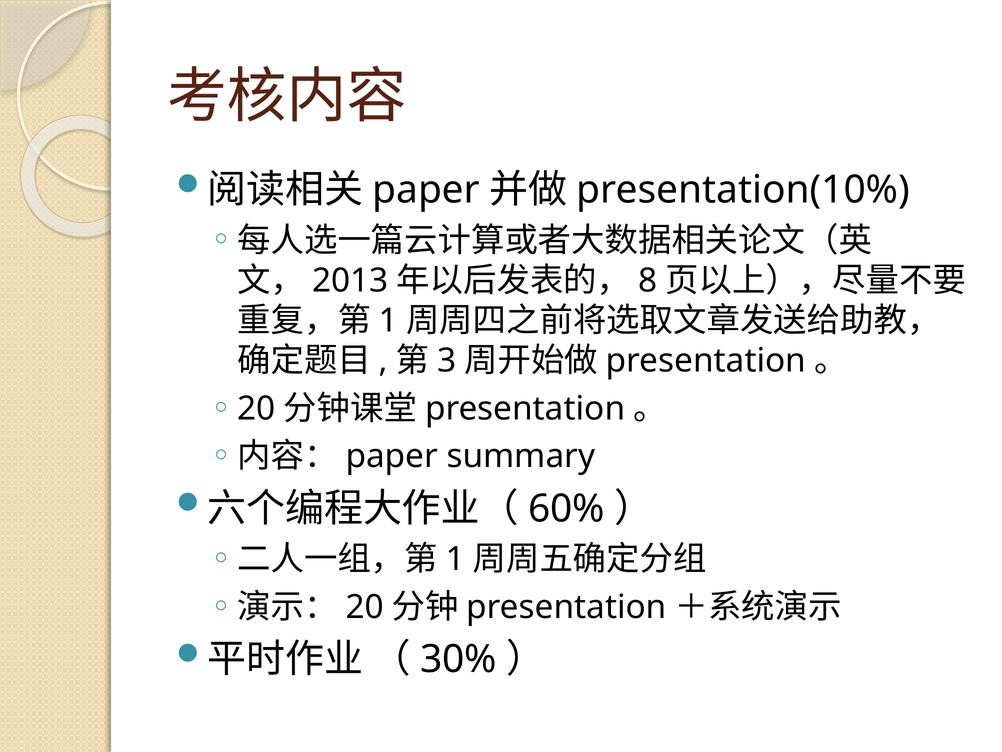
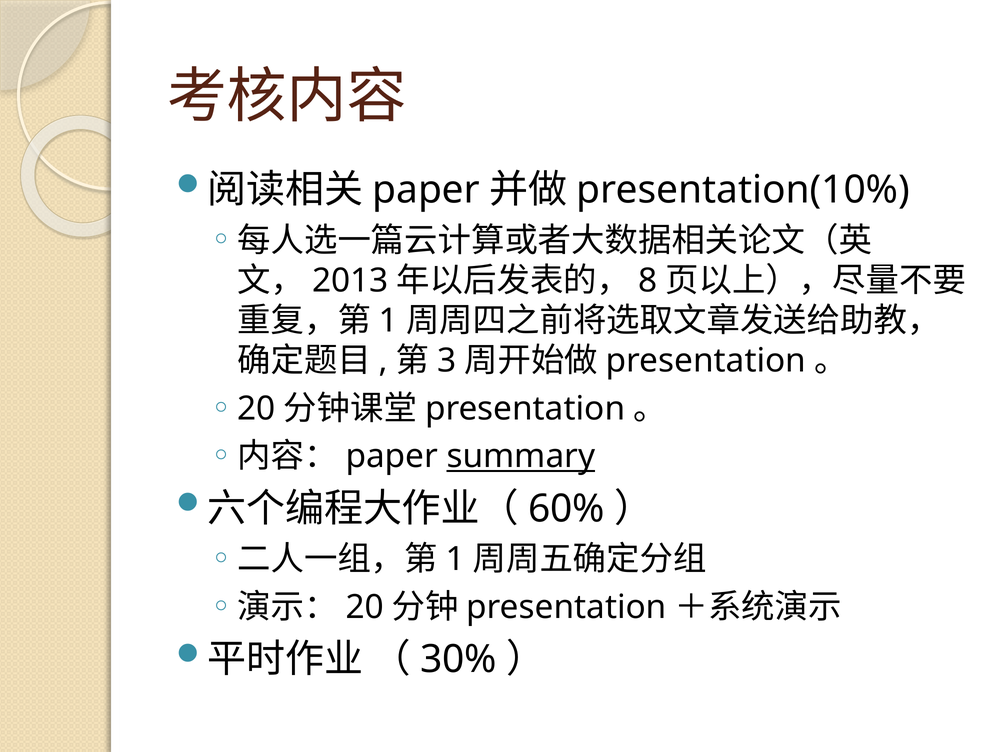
summary underline: none -> present (521, 456)
